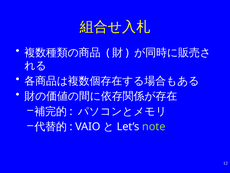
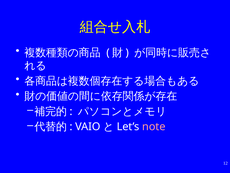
note colour: light green -> pink (154, 126)
